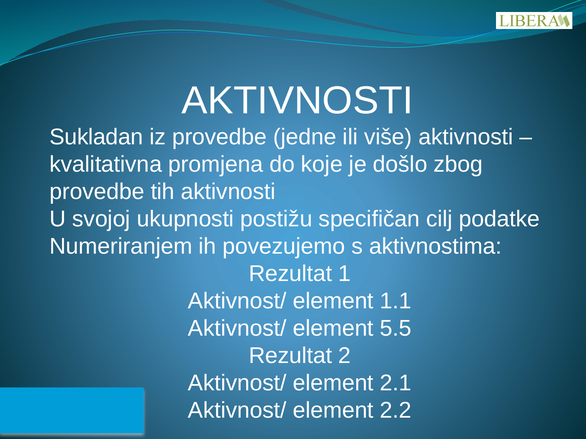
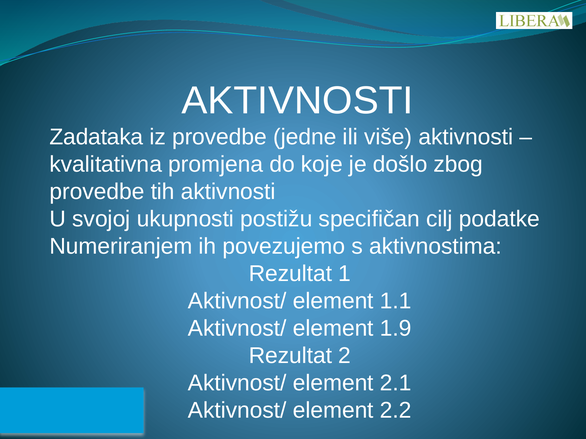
Sukladan: Sukladan -> Zadataka (96, 137)
5.5: 5.5 -> 1.9 (396, 329)
